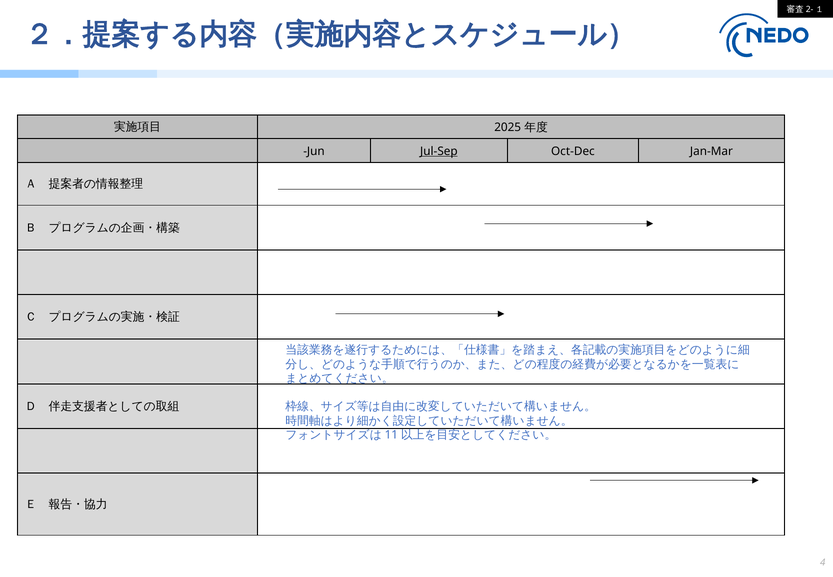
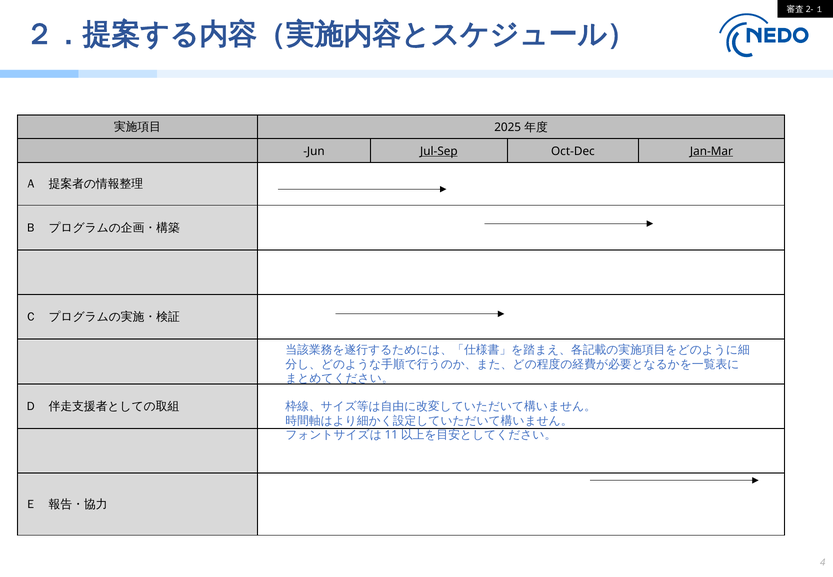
Jan-Mar underline: none -> present (711, 151)
